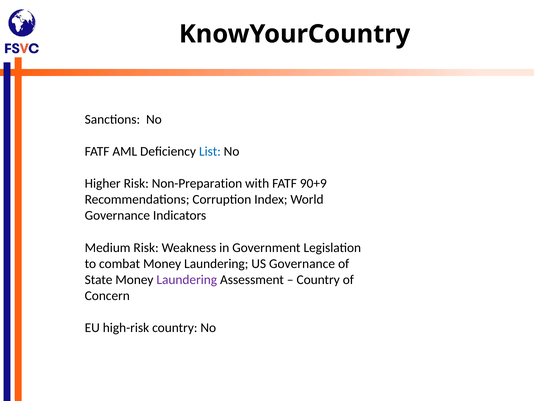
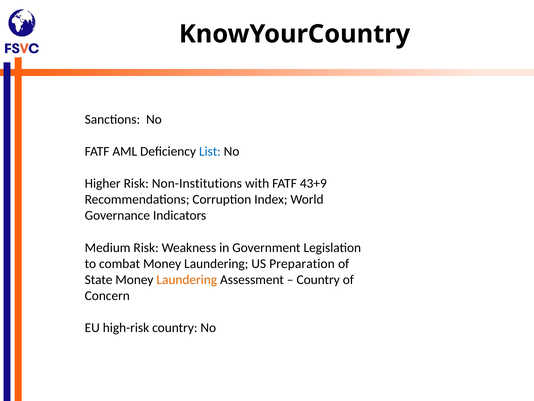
Non-Preparation: Non-Preparation -> Non-Institutions (197, 183)
90+9: 90+9 -> 43+9 (313, 183)
US Governance: Governance -> Preparation (302, 263)
Laundering colour: purple -> orange (187, 279)
